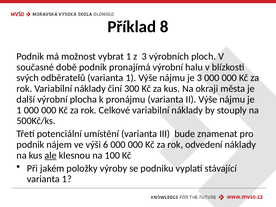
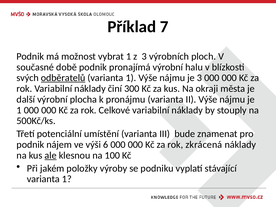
8: 8 -> 7 (164, 27)
odběratelů underline: none -> present (63, 78)
odvedení: odvedení -> zkrácená (204, 145)
